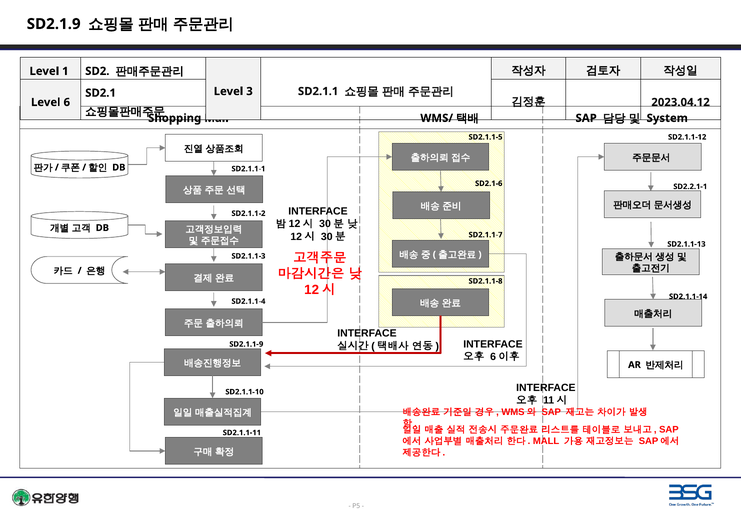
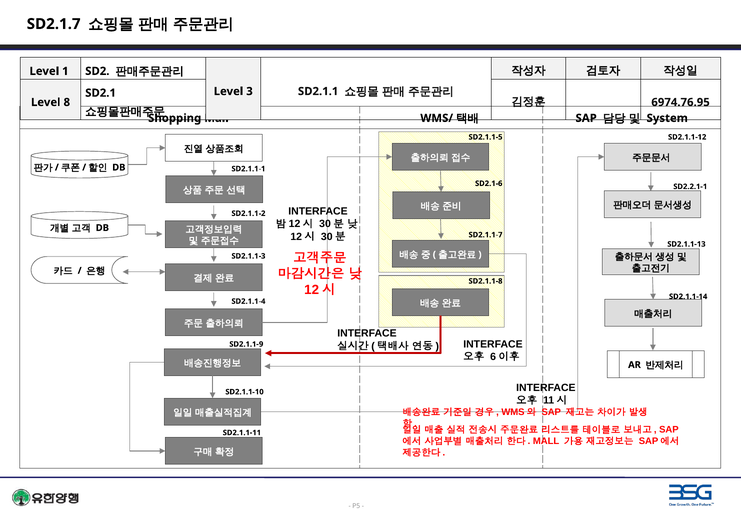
SD2.1.9: SD2.1.9 -> SD2.1.7 (54, 24)
2023.04.12: 2023.04.12 -> 6974.76.95 (681, 102)
6: 6 -> 8 (67, 102)
